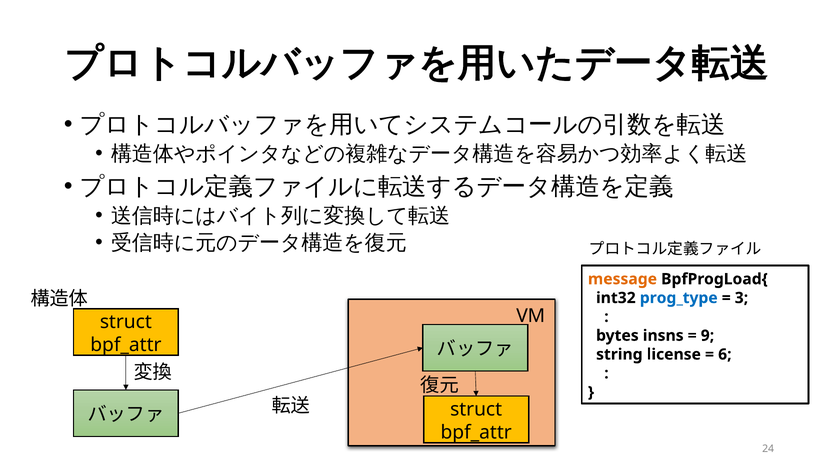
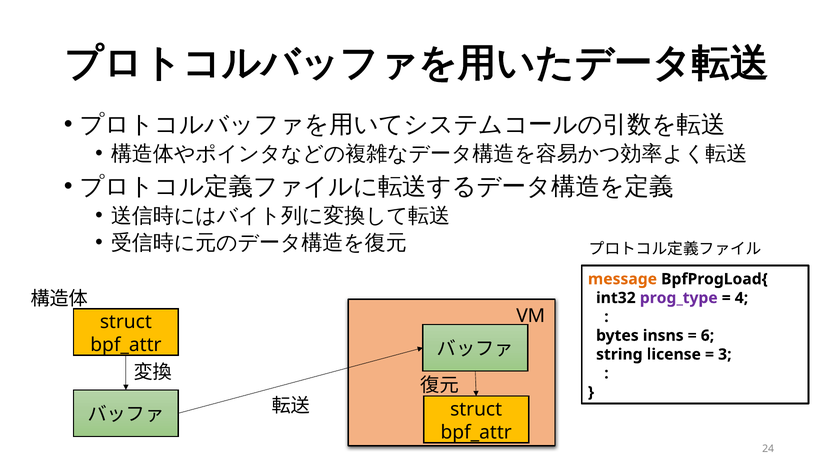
prog_type colour: blue -> purple (679, 298)
3: 3 -> 4 (741, 298)
9: 9 -> 6 (707, 336)
6: 6 -> 3 (725, 355)
